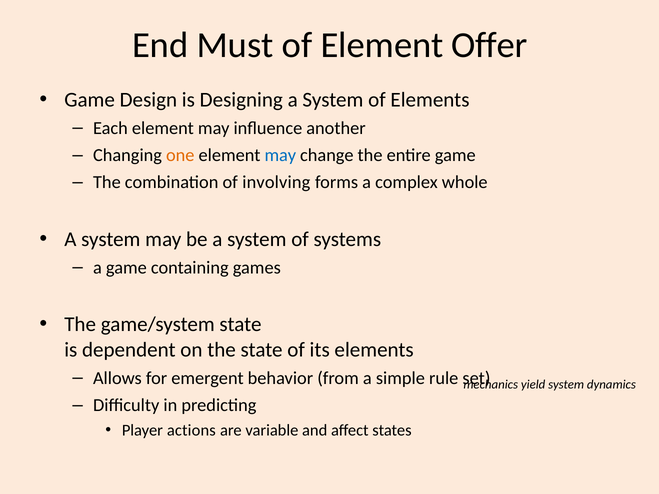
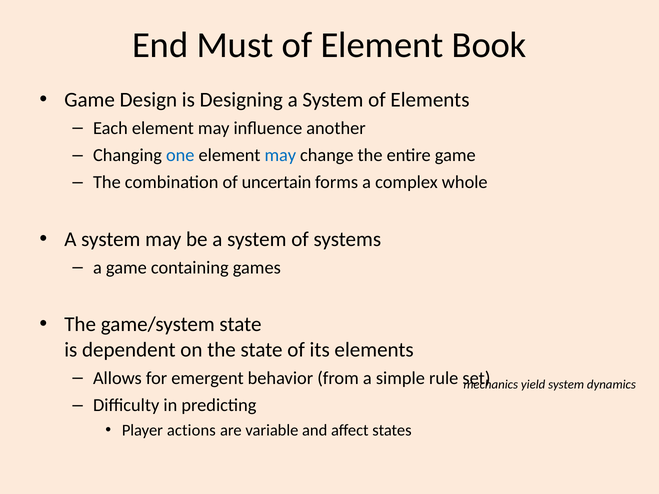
Offer: Offer -> Book (489, 45)
one colour: orange -> blue (180, 155)
involving: involving -> uncertain (277, 183)
